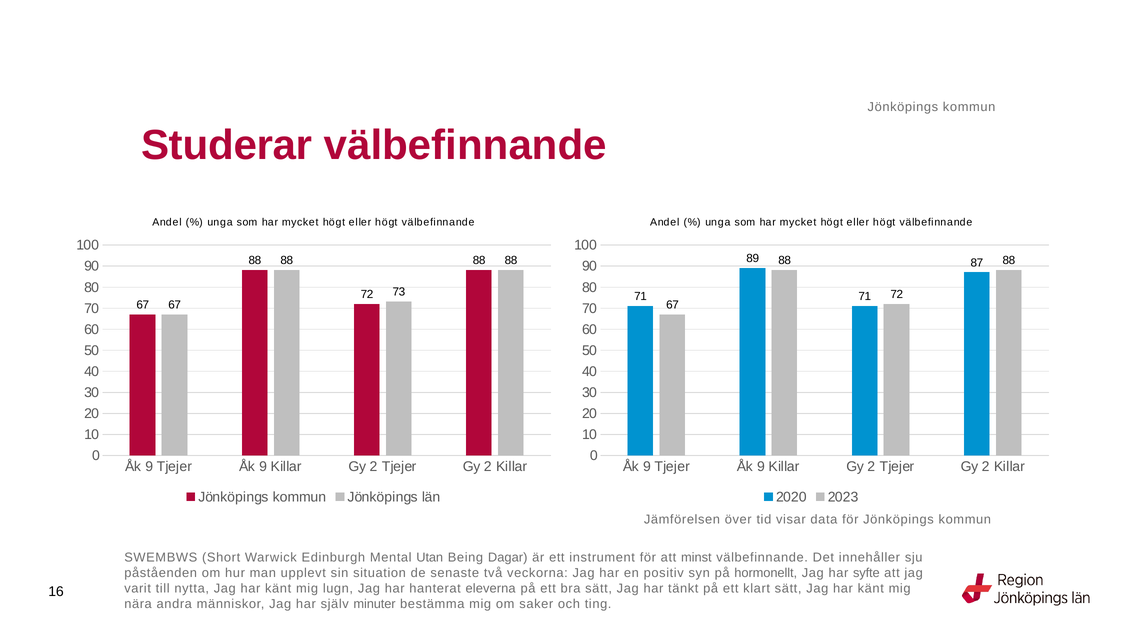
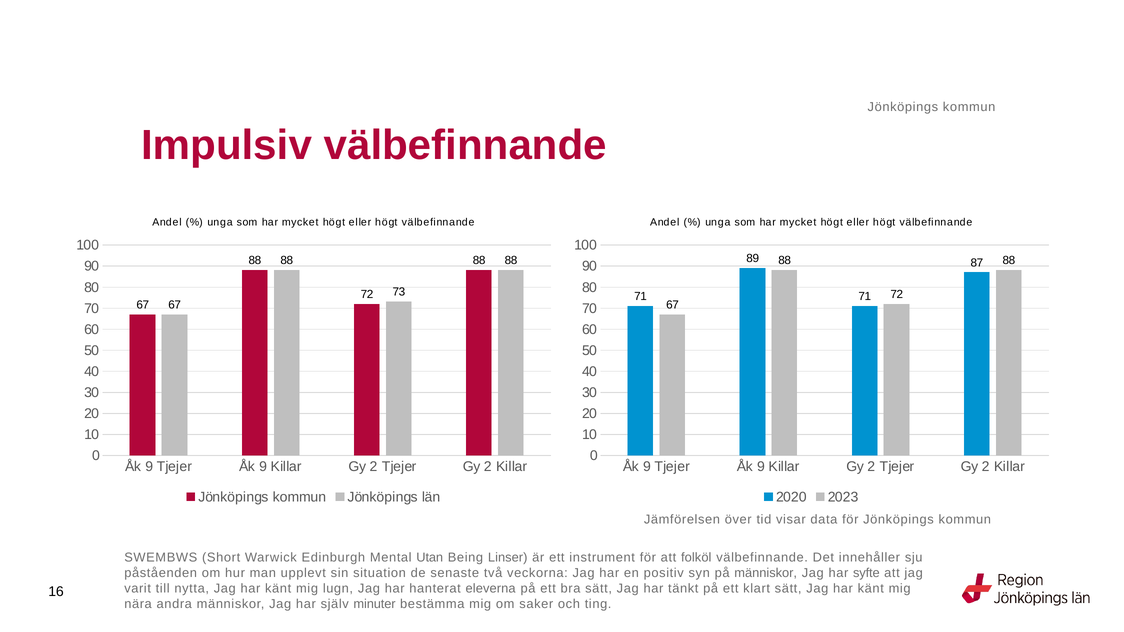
Studerar: Studerar -> Impulsiv (227, 146)
Dagar: Dagar -> Linser (508, 558)
minst: minst -> folköl (696, 558)
på hormonellt: hormonellt -> människor (766, 573)
